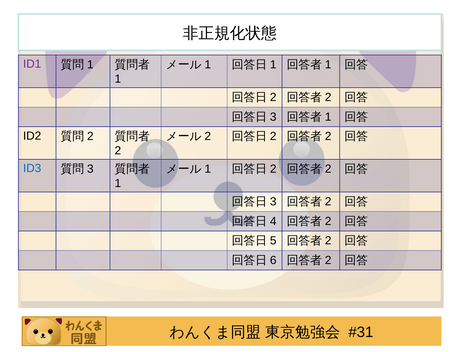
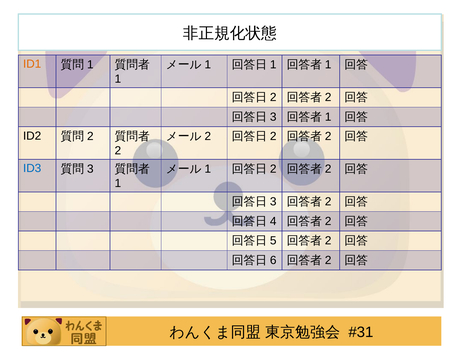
ID1 colour: purple -> orange (32, 64)
